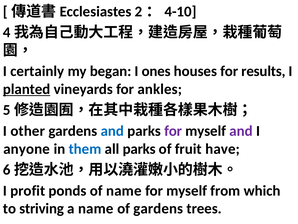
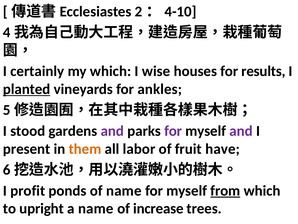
my began: began -> which (111, 71)
ones: ones -> wise (156, 71)
other: other -> stood (28, 131)
and colour: blue -> purple (112, 131)
anyone: anyone -> present (27, 149)
them colour: blue -> orange (85, 149)
all parks: parks -> labor (139, 149)
from underline: none -> present (225, 190)
striving: striving -> upright (42, 208)
of gardens: gardens -> increase (158, 208)
